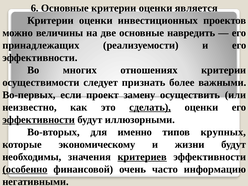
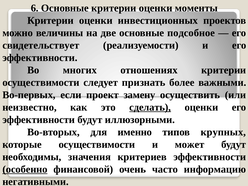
является: является -> моменты (196, 8)
навредить: навредить -> подсобное (191, 33)
принадлежащих: принадлежащих -> свидетельствует (41, 45)
эффективности underline: present -> none (39, 120)
которые экономическому: экономическому -> осуществимости (97, 145)
жизни: жизни -> может (190, 145)
критериев underline: present -> none (142, 157)
